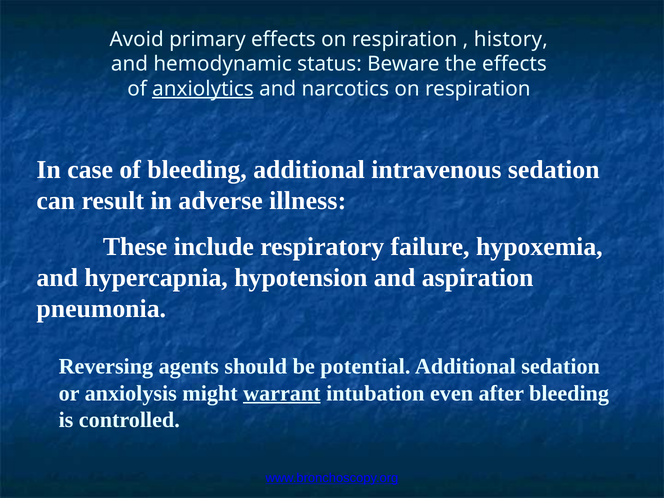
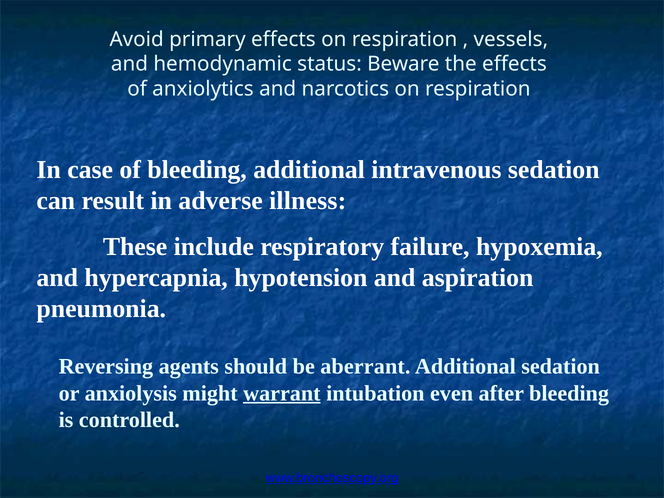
history: history -> vessels (511, 39)
anxiolytics underline: present -> none (203, 89)
potential: potential -> aberrant (365, 367)
